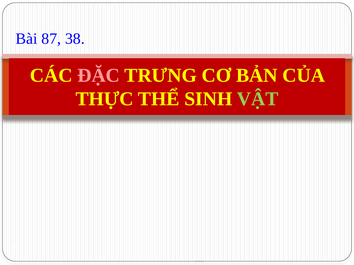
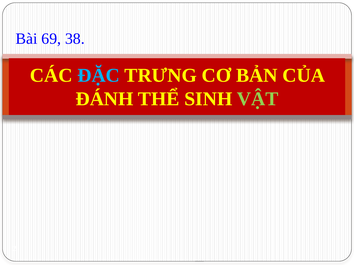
87: 87 -> 69 (51, 39)
ĐẶC colour: pink -> light blue (99, 75)
THỰC: THỰC -> ĐÁNH (104, 99)
